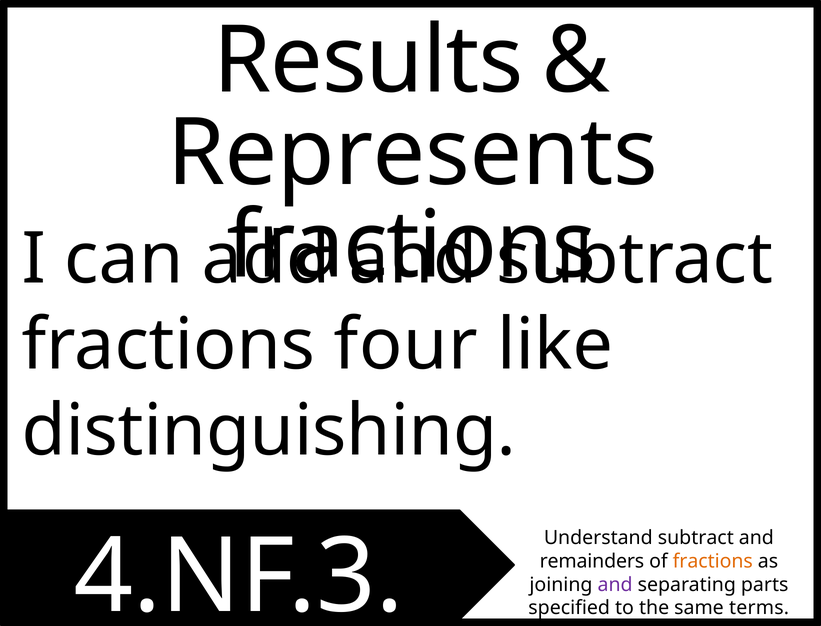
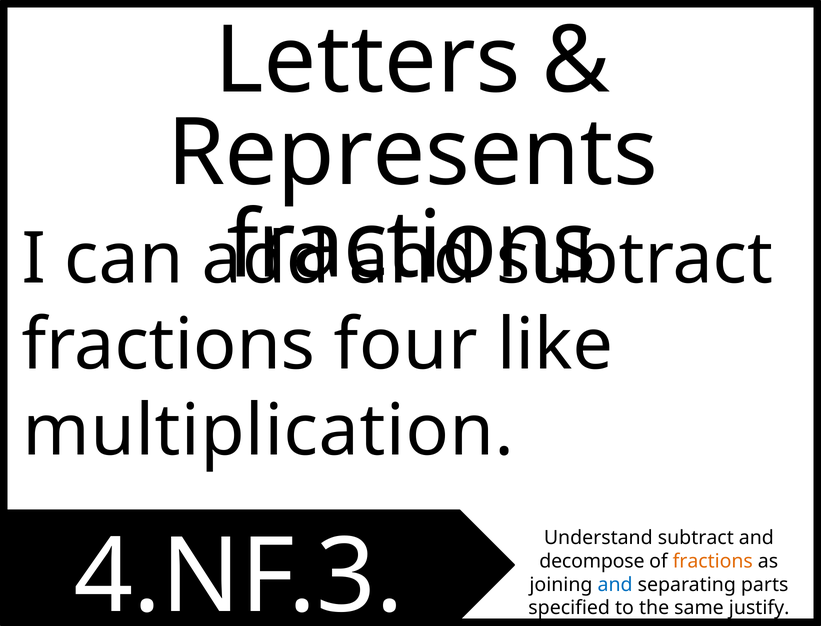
Results: Results -> Letters (368, 61)
distinguishing: distinguishing -> multiplication (268, 431)
remainders: remainders -> decompose (592, 561)
and colour: purple -> blue (615, 584)
terms: terms -> justify (759, 608)
